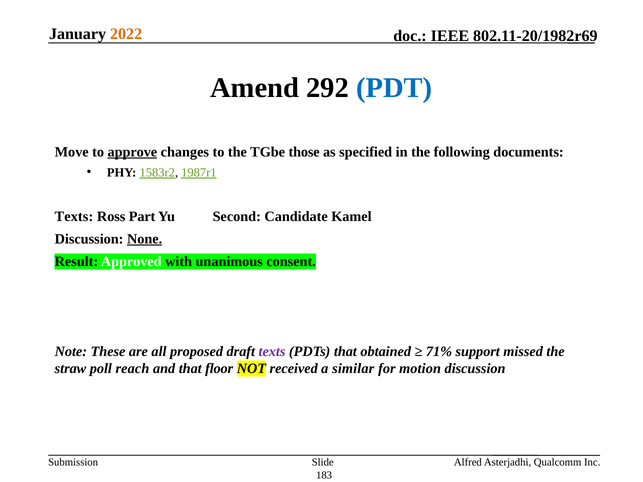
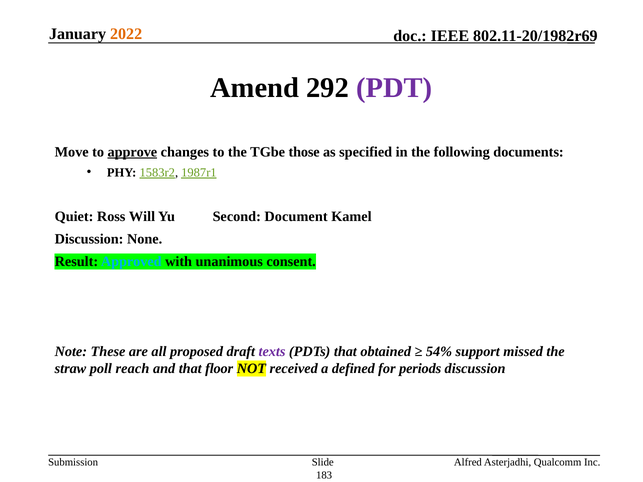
PDT colour: blue -> purple (394, 88)
Texts: Texts -> Quiet (74, 217)
Part: Part -> Will (142, 217)
Candidate: Candidate -> Document (296, 217)
None underline: present -> none (145, 239)
Approved colour: white -> light blue (131, 262)
71%: 71% -> 54% (439, 352)
similar: similar -> defined (353, 369)
motion: motion -> periods (420, 369)
